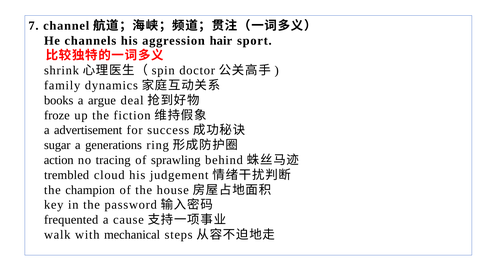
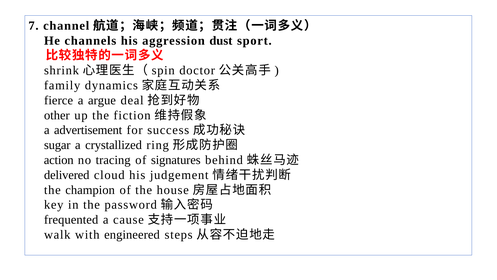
hair: hair -> dust (221, 41)
books: books -> fierce (59, 100)
froze: froze -> other (57, 115)
generations: generations -> crystallized (114, 145)
sprawling: sprawling -> signatures (176, 160)
trembled: trembled -> delivered (67, 175)
mechanical: mechanical -> engineered (132, 234)
